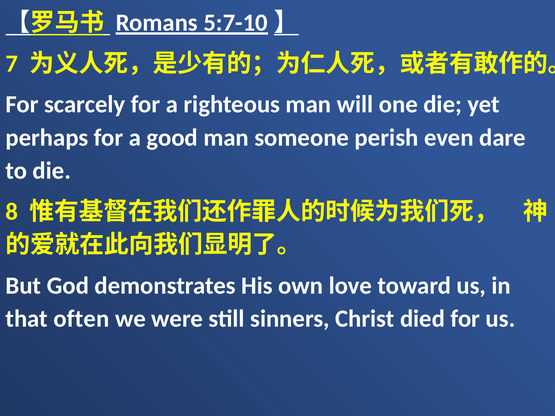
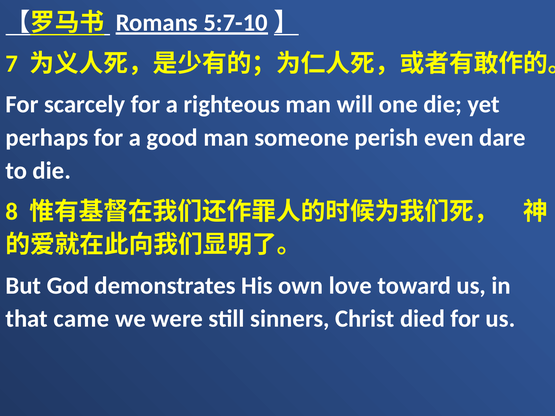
often: often -> came (81, 319)
